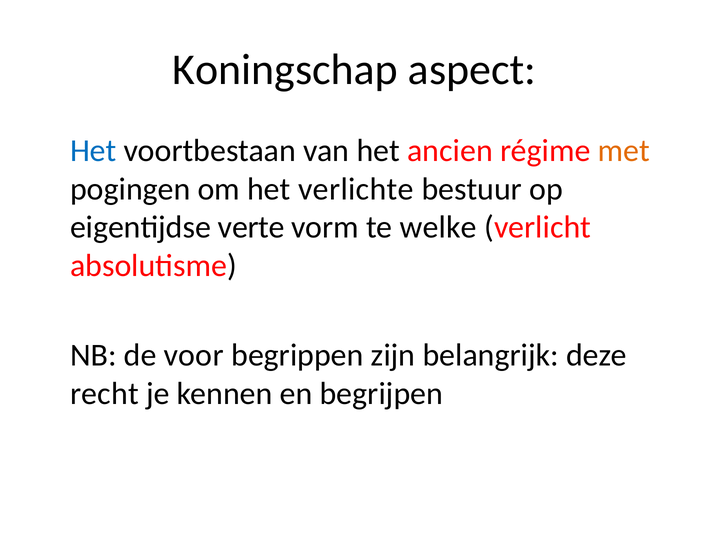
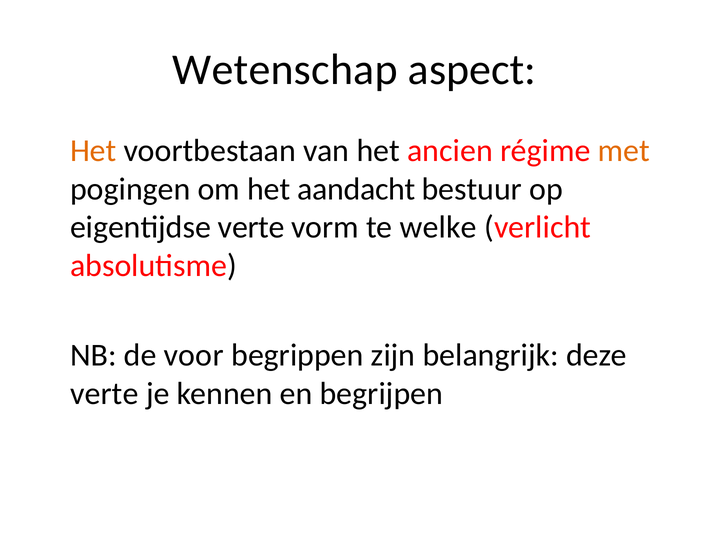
Koningschap: Koningschap -> Wetenschap (285, 70)
Het colour: blue -> orange (93, 151)
verlichte: verlichte -> aandacht (356, 189)
recht: recht -> verte (104, 394)
